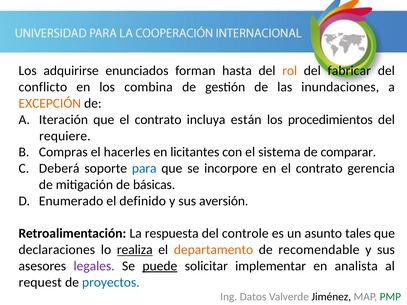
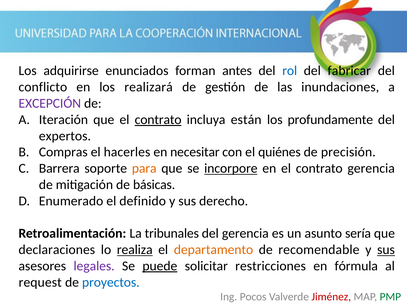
hasta: hasta -> antes (237, 71)
rol colour: orange -> blue (290, 71)
combina: combina -> realizará (149, 87)
EXCEPCIÓN colour: orange -> purple (50, 103)
contrato underline: none -> present (158, 120)
procedimientos: procedimientos -> profundamente (330, 120)
requiere: requiere -> expertos (65, 136)
licitantes: licitantes -> necesitar (195, 152)
sistema: sistema -> quiénes (279, 152)
comparar: comparar -> precisión (348, 152)
Deberá: Deberá -> Barrera (59, 169)
para colour: blue -> orange (144, 169)
incorpore underline: none -> present (231, 169)
aversión: aversión -> derecho (224, 201)
respuesta: respuesta -> tribunales (172, 234)
del controle: controle -> gerencia (245, 234)
tales: tales -> sería (358, 234)
sus underline: none -> present (386, 250)
implementar: implementar -> restricciones (271, 266)
analista: analista -> fórmula (356, 266)
Datos: Datos -> Pocos (253, 297)
Jiménez colour: black -> red (331, 297)
